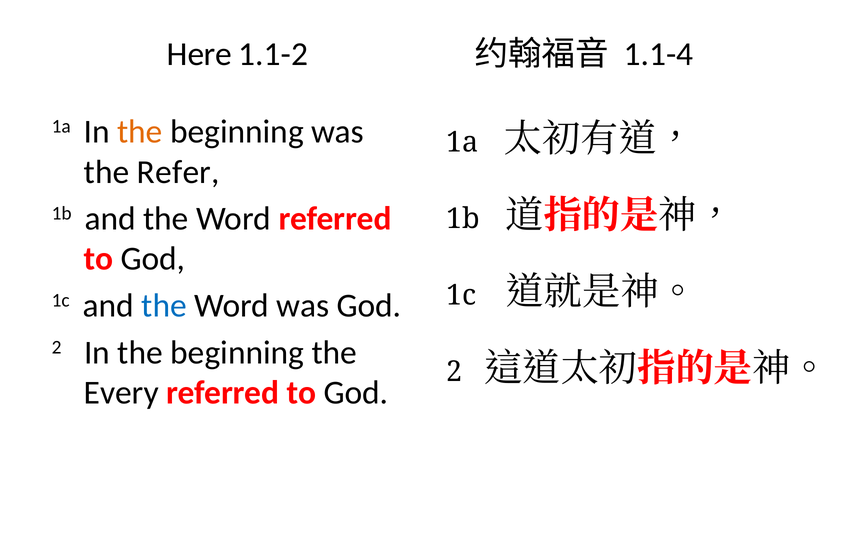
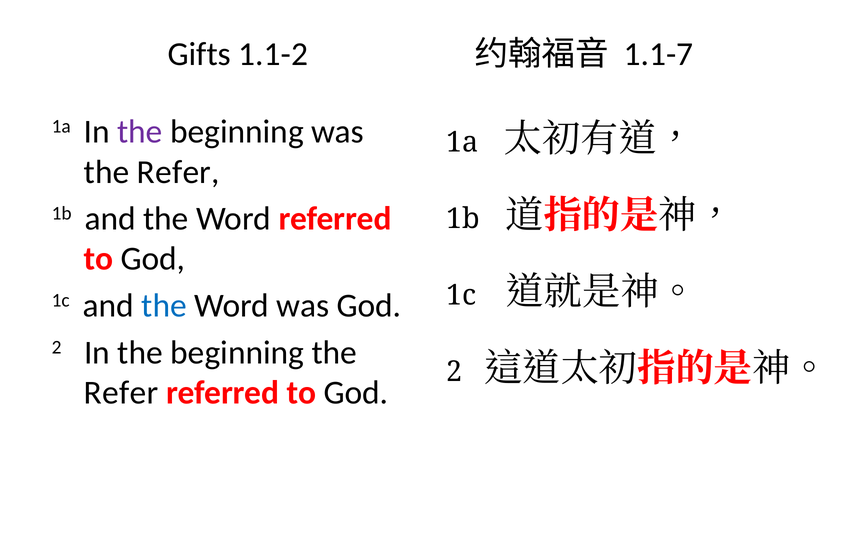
Here: Here -> Gifts (199, 54)
1.1-4: 1.1-4 -> 1.1-7 (659, 54)
the colour: orange -> purple (140, 132)
Every: Every -> Refer (121, 393)
